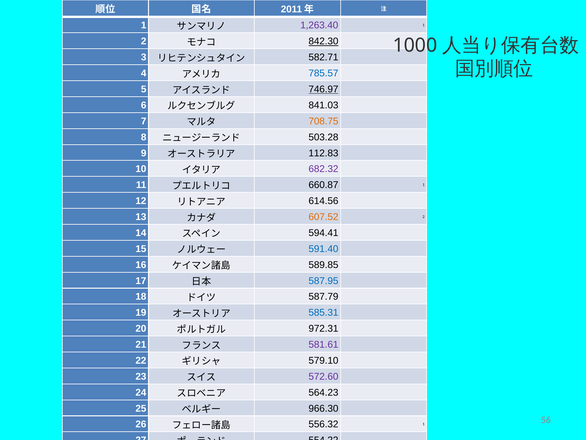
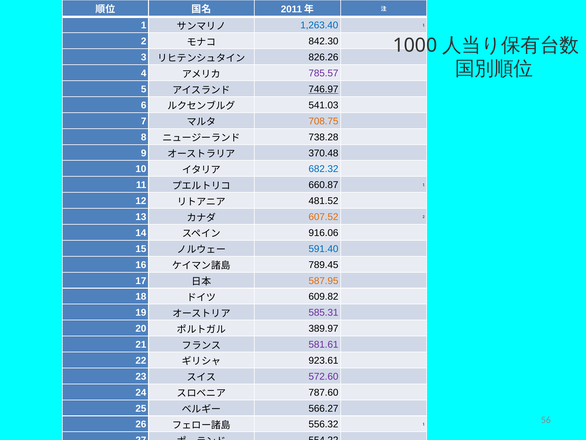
1,263.40 colour: purple -> blue (319, 25)
842.30 underline: present -> none (323, 41)
582.71: 582.71 -> 826.26 (323, 57)
785.57 colour: blue -> purple (323, 73)
841.03: 841.03 -> 541.03 (323, 105)
503.28: 503.28 -> 738.28 (323, 137)
112.83: 112.83 -> 370.48 (323, 153)
682.32 colour: purple -> blue (323, 169)
614.56: 614.56 -> 481.52 (323, 201)
594.41: 594.41 -> 916.06 (323, 233)
589.85: 589.85 -> 789.45 (323, 265)
587.95 colour: blue -> orange (323, 280)
587.79: 587.79 -> 609.82 (323, 296)
585.31 colour: blue -> purple (323, 312)
972.31: 972.31 -> 389.97 (323, 328)
579.10: 579.10 -> 923.61 (323, 360)
564.23: 564.23 -> 787.60 (323, 392)
966.30: 966.30 -> 566.27 (323, 408)
